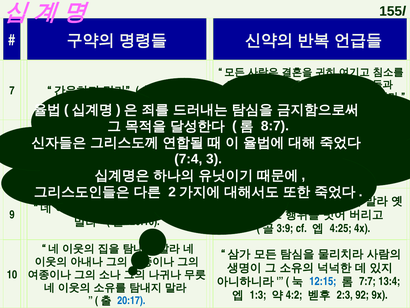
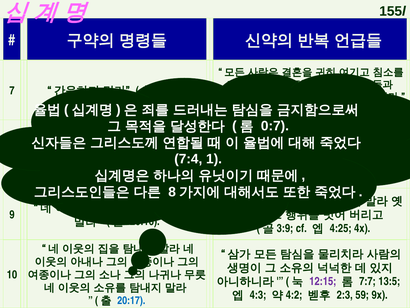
8:7: 8:7 -> 0:7 (275, 126)
3: 3 -> 1 (214, 159)
2: 2 -> 8 (172, 192)
12:15 colour: blue -> purple (323, 281)
13:4: 13:4 -> 13:5 (389, 281)
1:3: 1:3 -> 4:3 (258, 295)
92: 92 -> 59 (362, 295)
